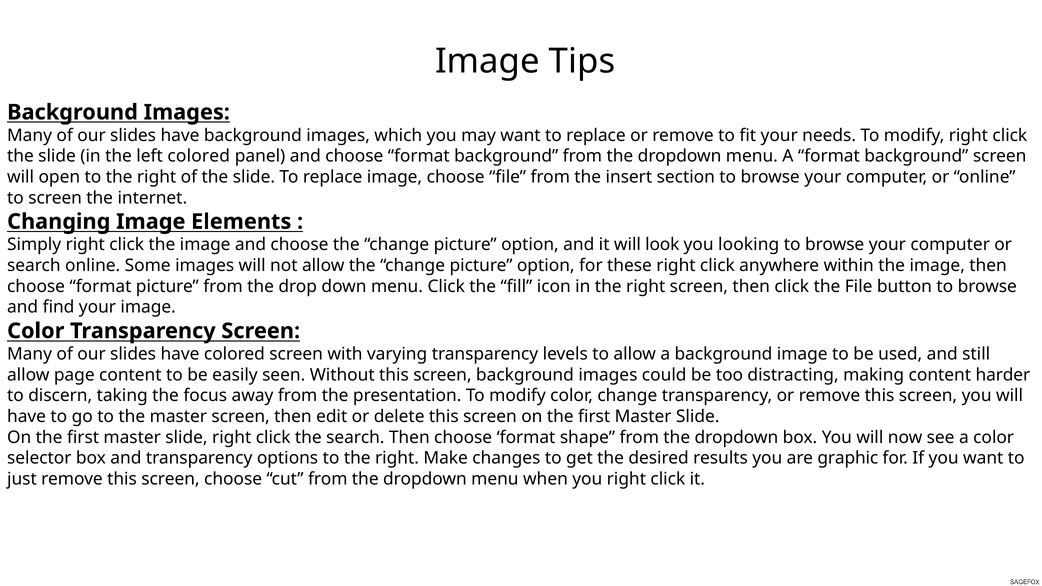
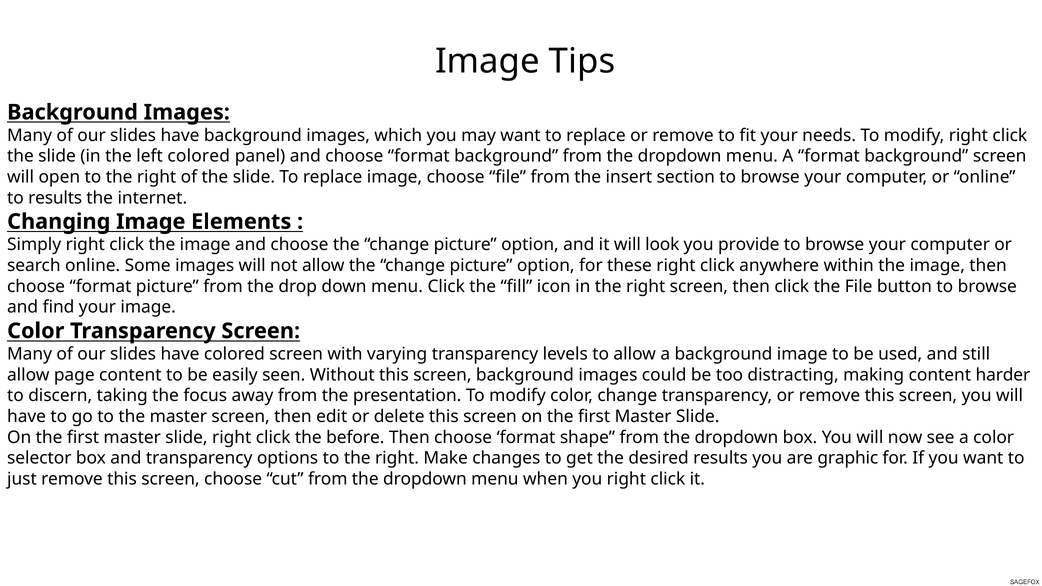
to screen: screen -> results (55, 198)
looking: looking -> provide (749, 245)
the search: search -> before (355, 437)
